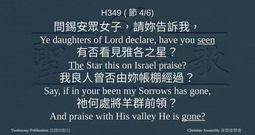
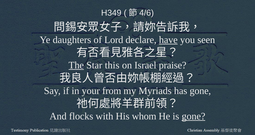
have underline: none -> present (168, 40)
seen underline: present -> none (206, 40)
been: been -> from (112, 91)
Sorrows: Sorrows -> Myriads (155, 91)
And praise: praise -> flocks (81, 116)
valley: valley -> whom (144, 116)
